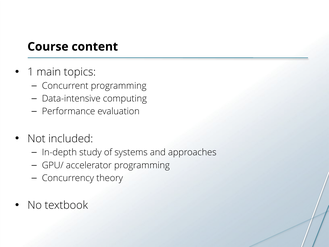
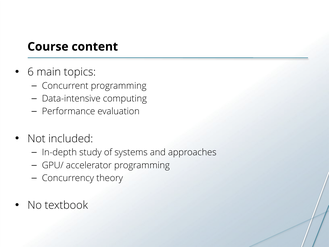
1: 1 -> 6 (31, 72)
